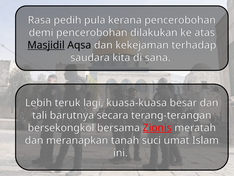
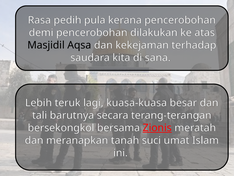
Masjidil underline: present -> none (46, 45)
